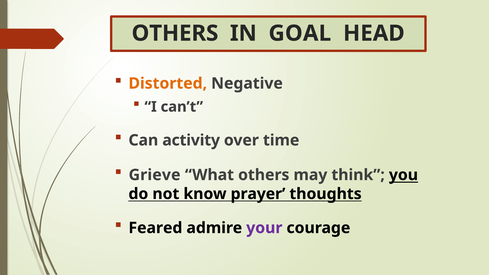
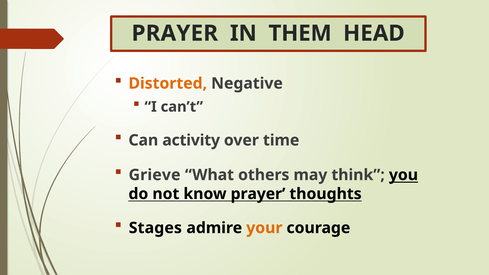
OTHERS: OTHERS -> PRAYER (175, 33)
GOAL: GOAL -> THEM (300, 33)
Feared: Feared -> Stages (155, 228)
your colour: purple -> orange (264, 228)
